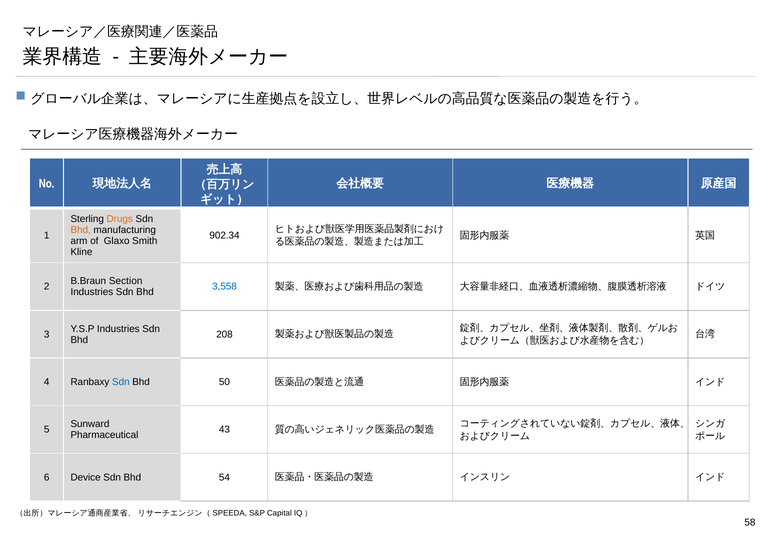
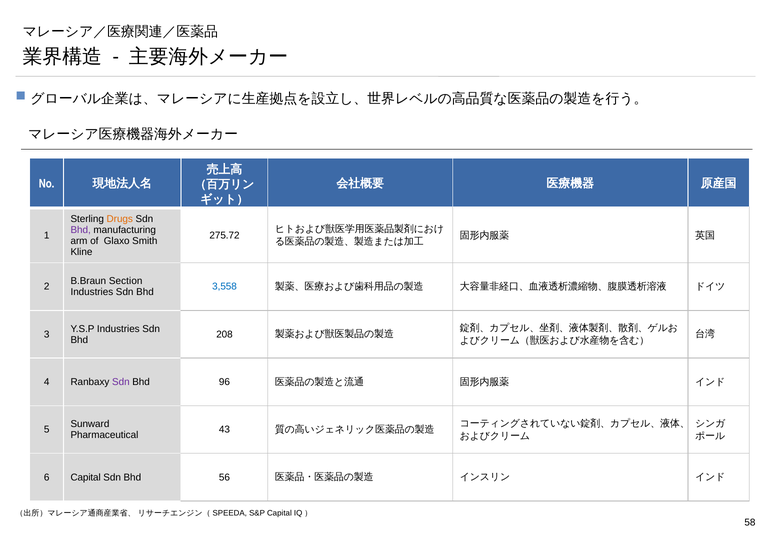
Bhd colour: orange -> purple (81, 230)
902.34: 902.34 -> 275.72 (224, 235)
Sdn colour: blue -> purple (121, 382)
50: 50 -> 96 (224, 382)
6 Device: Device -> Capital (86, 477)
54: 54 -> 56 (224, 477)
